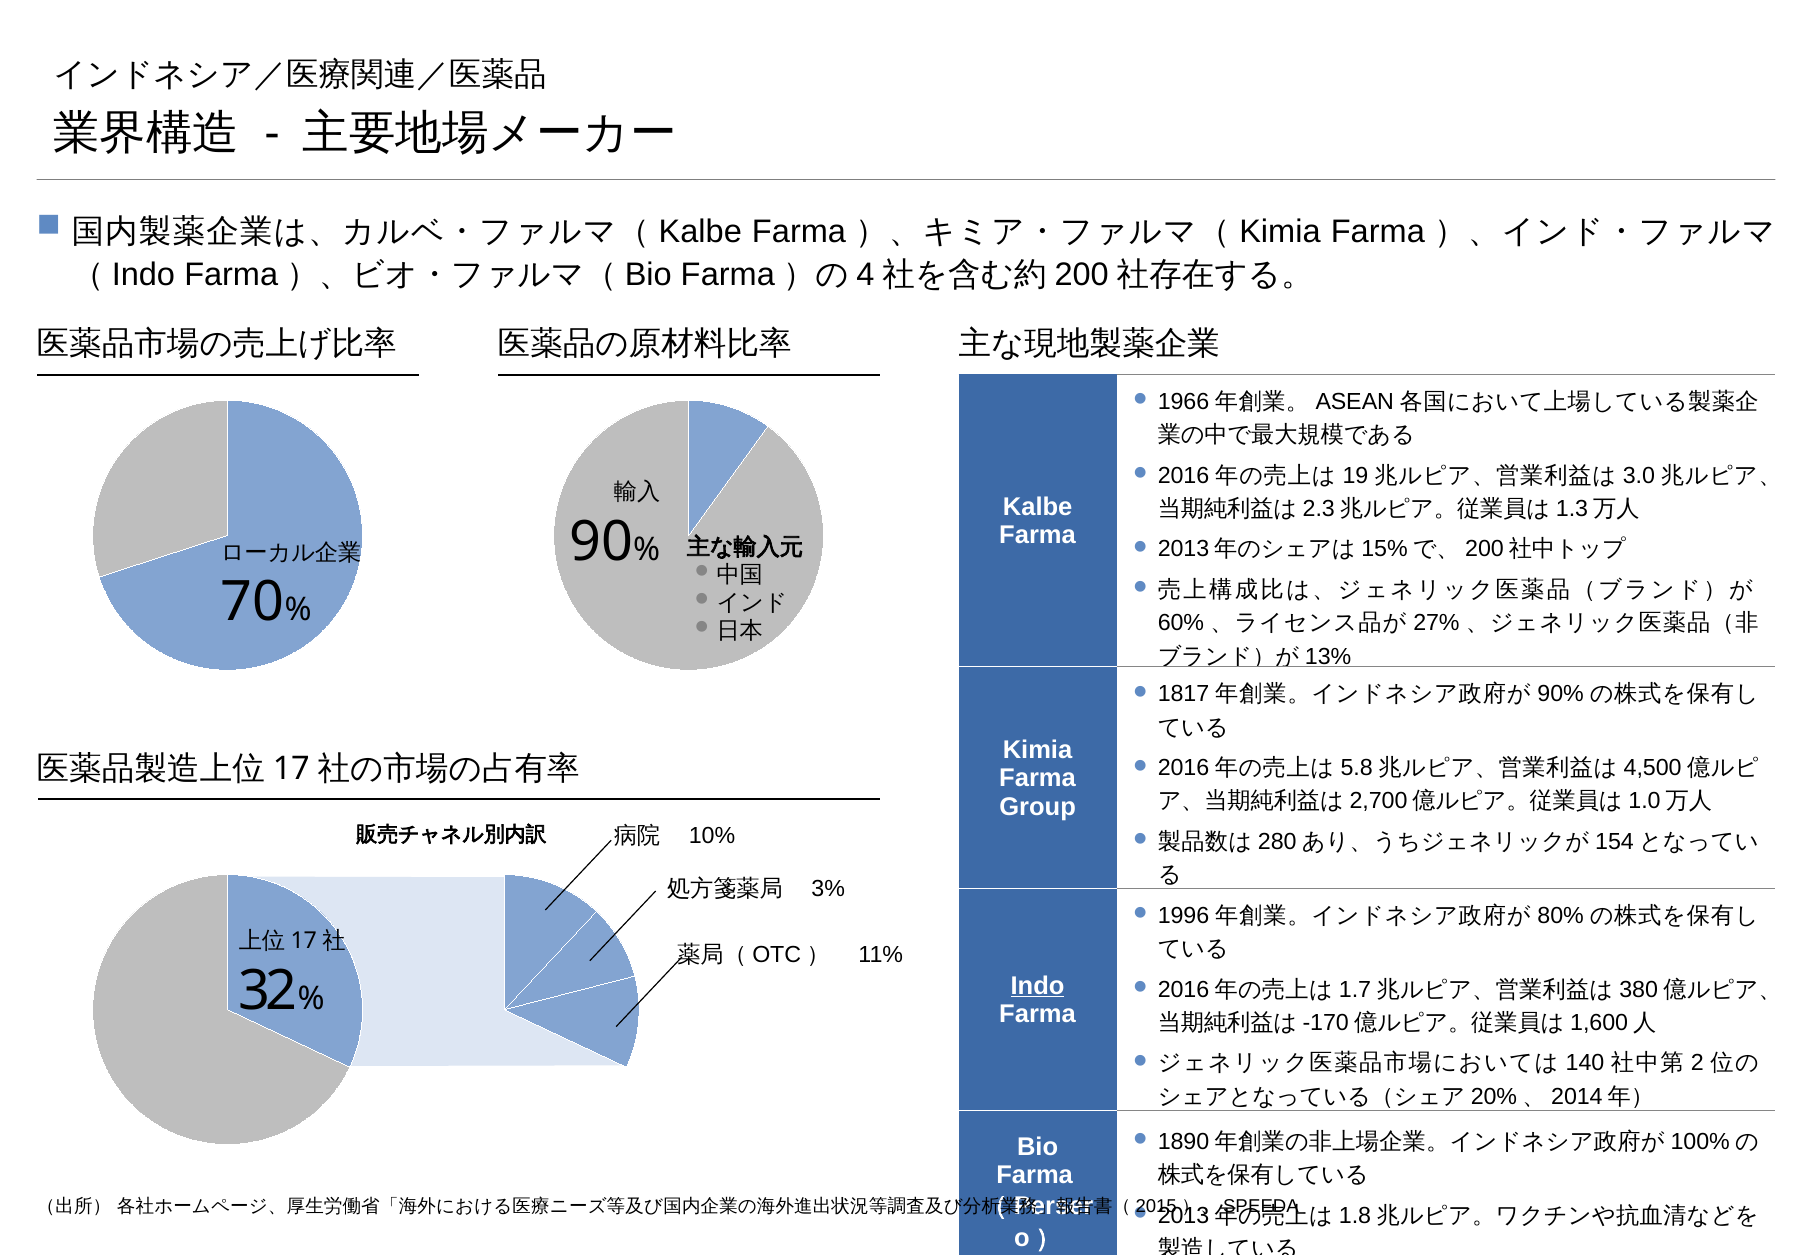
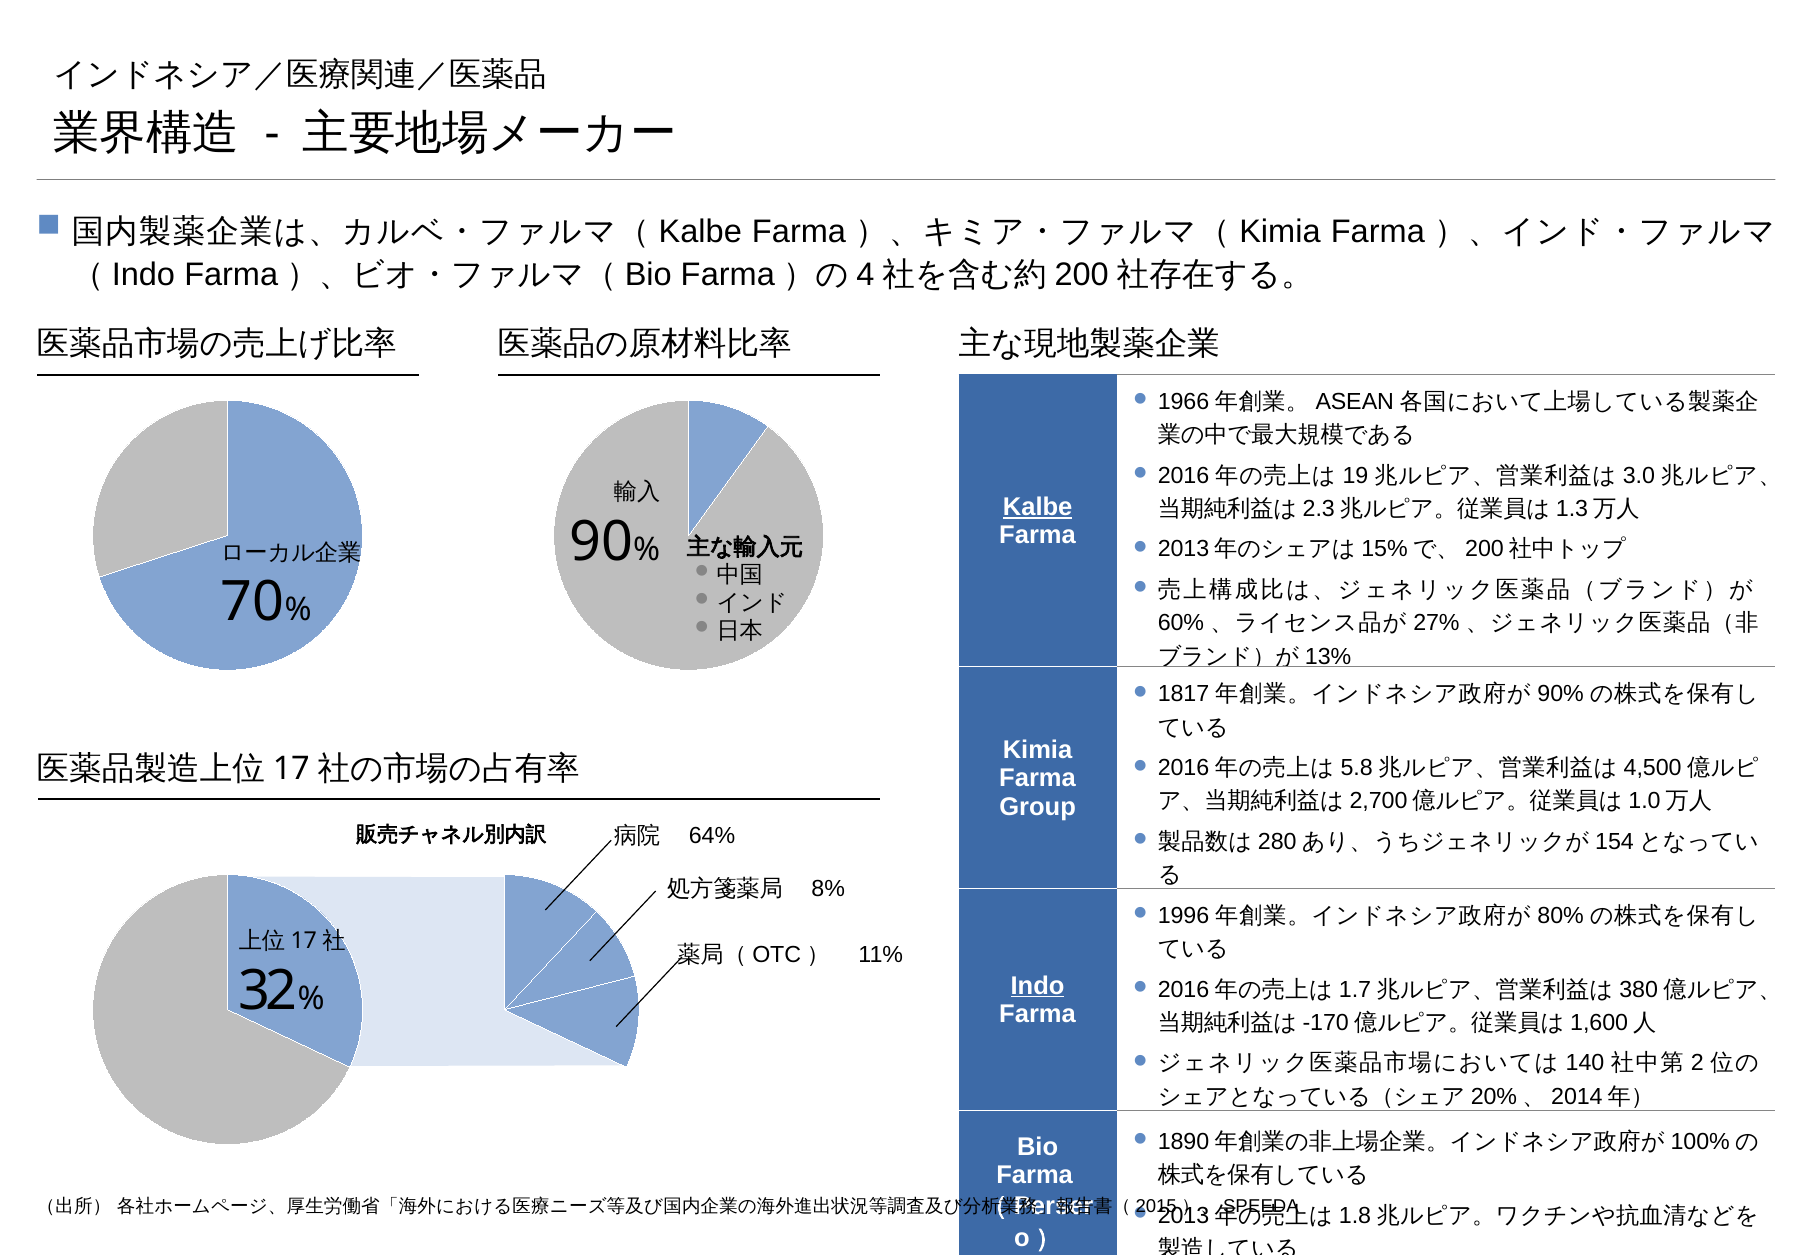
Kalbe underline: none -> present (1038, 507)
10%: 10% -> 64% (712, 835)
3%: 3% -> 8% (828, 888)
